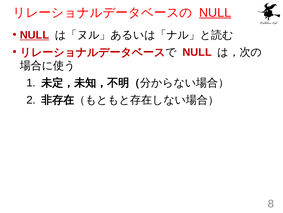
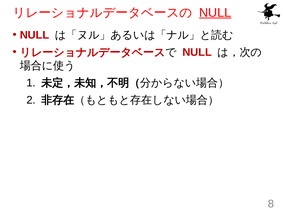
NULL underline: present -> none (35, 35)
